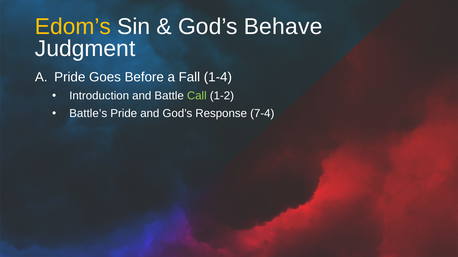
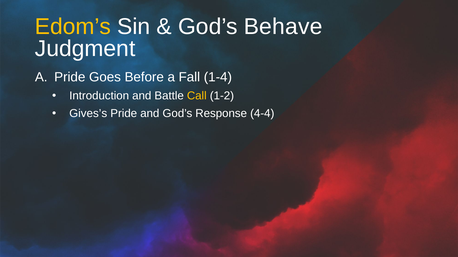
Call colour: light green -> yellow (197, 96)
Battle’s: Battle’s -> Gives’s (88, 114)
7-4: 7-4 -> 4-4 (262, 114)
